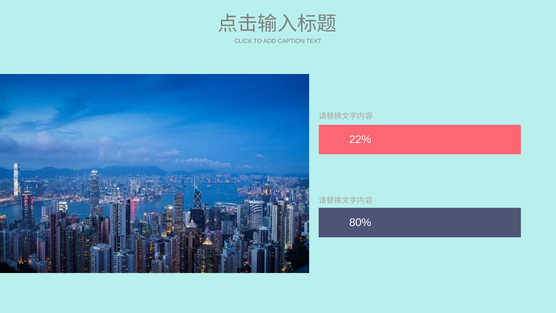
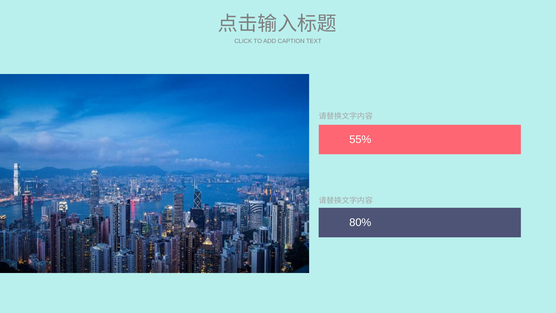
22%: 22% -> 55% (360, 139)
